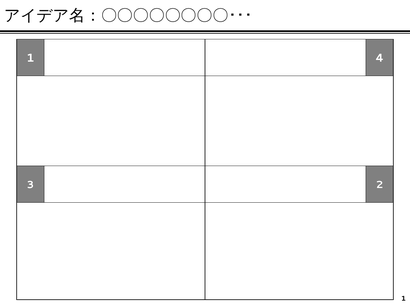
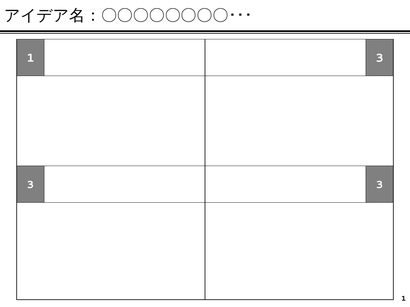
1 4: 4 -> 3 (380, 58)
2: 2 -> 3 (380, 185)
